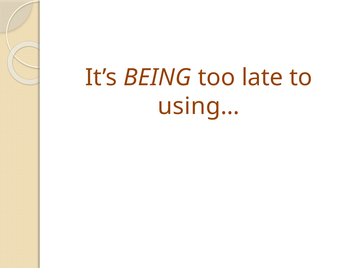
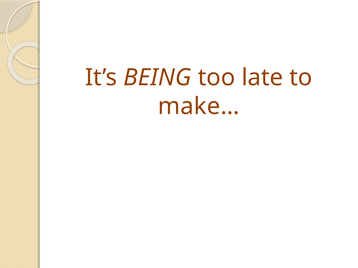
using…: using… -> make… (199, 106)
